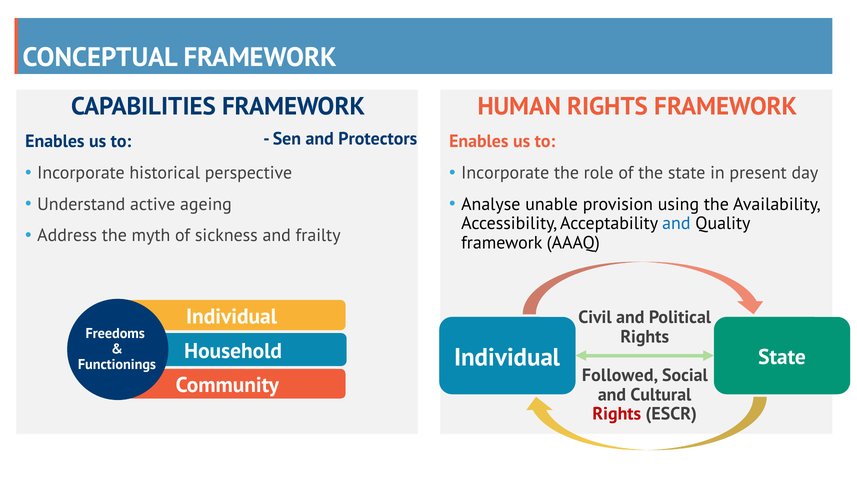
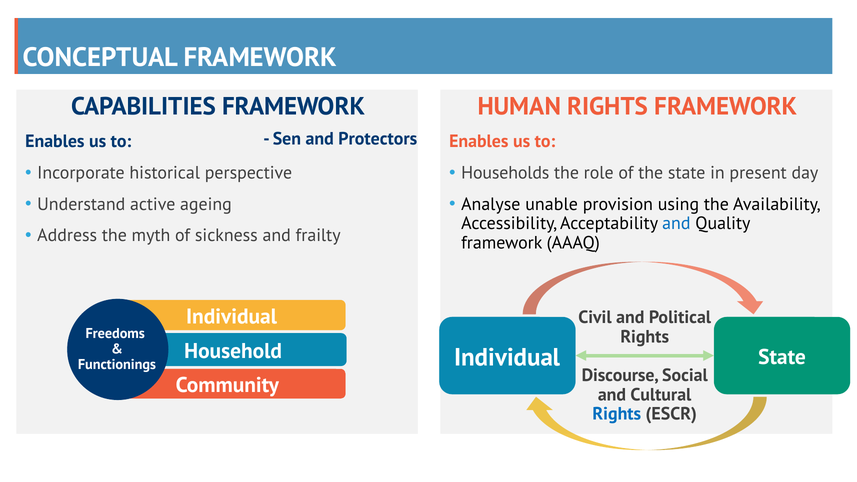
Incorporate: Incorporate -> Households (505, 173)
Followed: Followed -> Discourse (620, 375)
Rights colour: red -> blue (617, 414)
